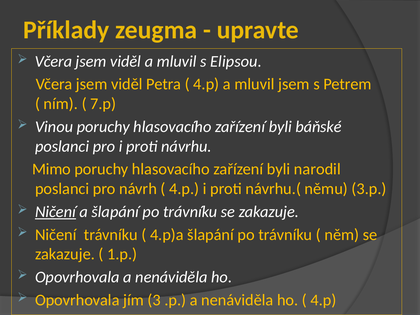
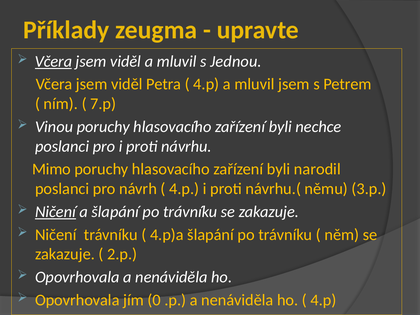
Včera underline: none -> present (53, 61)
Elipsou: Elipsou -> Jednou (236, 61)
báňské: báňské -> nechce (318, 127)
1.p: 1.p -> 2.p (122, 254)
3: 3 -> 0 (154, 300)
